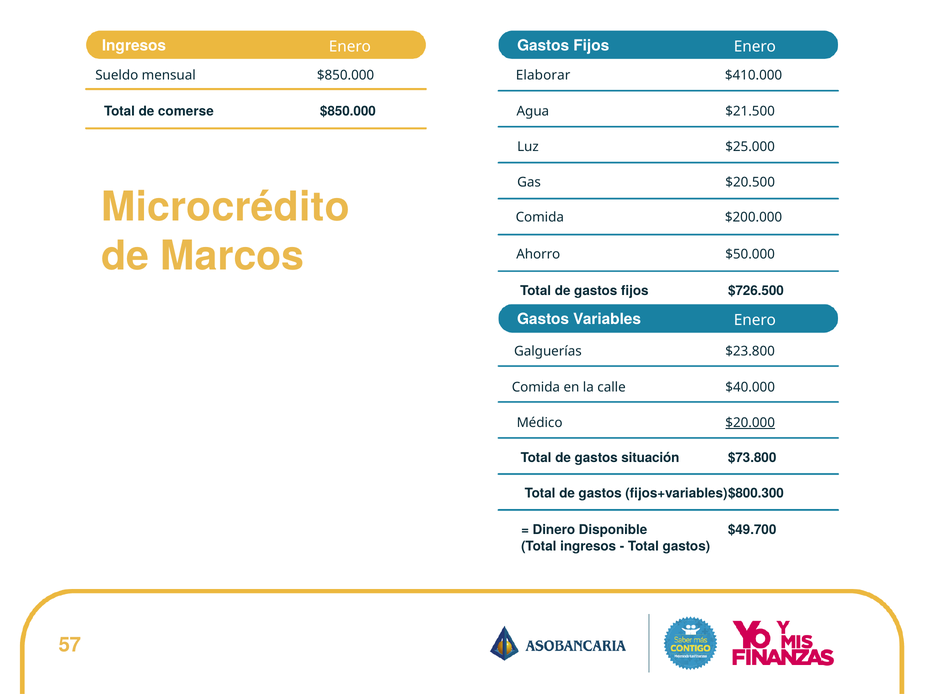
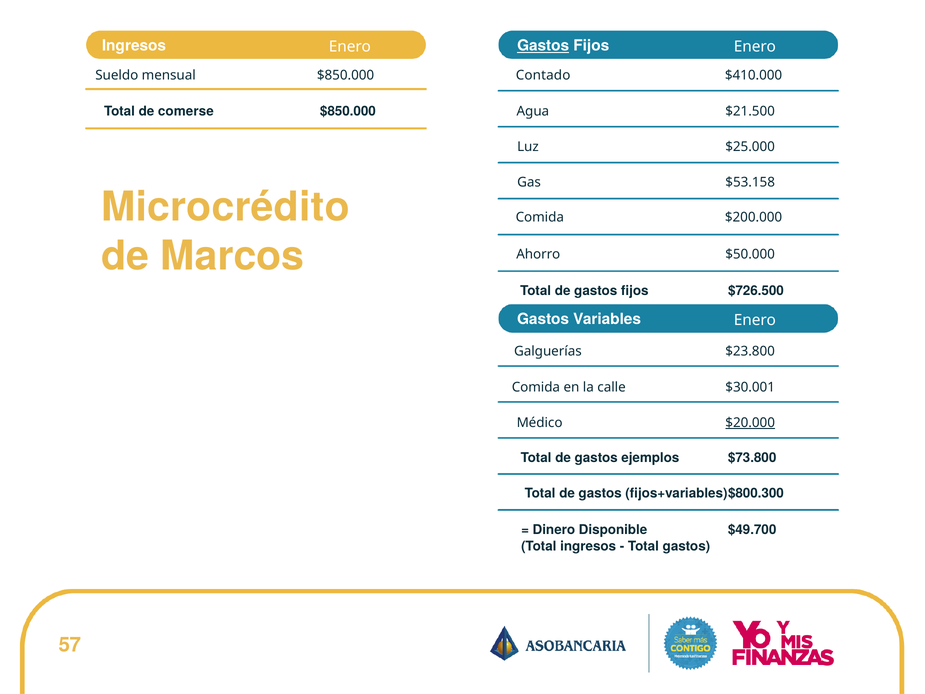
Gastos underline: none -> present (543, 46)
Elaborar: Elaborar -> Contado (543, 75)
$20.500: $20.500 -> $53.158 (750, 182)
$40.000: $40.000 -> $30.001 (750, 387)
situación: situación -> ejemplos (650, 458)
